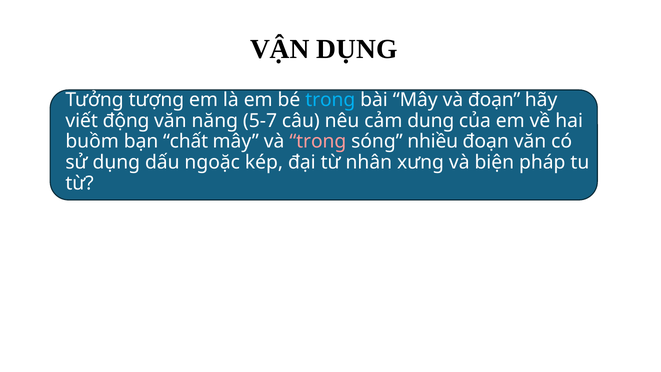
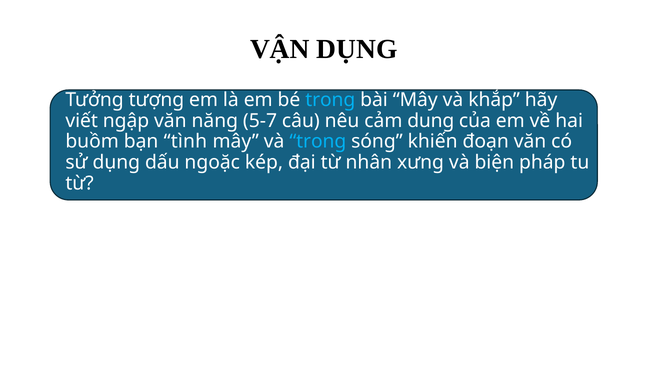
và đoạn: đoạn -> khắp (494, 100)
động: động -> ngập (126, 121)
chất: chất -> tình (185, 141)
trong colour: pink -> light blue (318, 141)
nhiều: nhiều -> khiến (433, 141)
